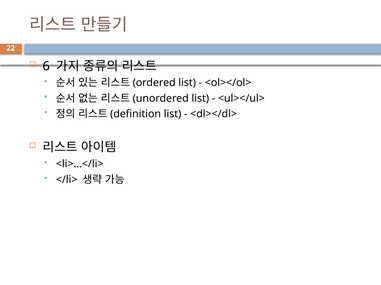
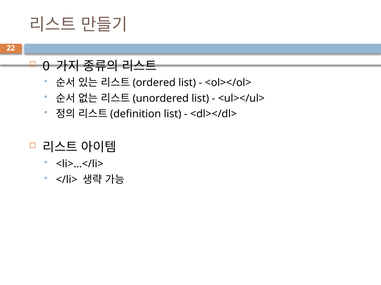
6: 6 -> 0 (46, 66)
